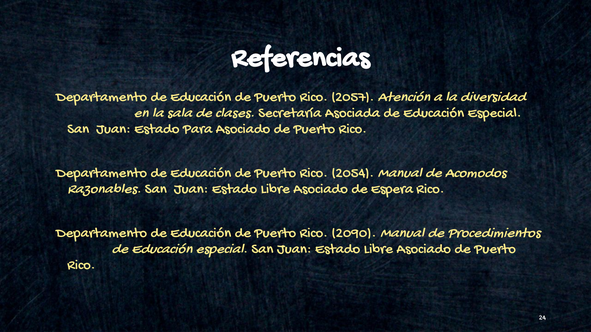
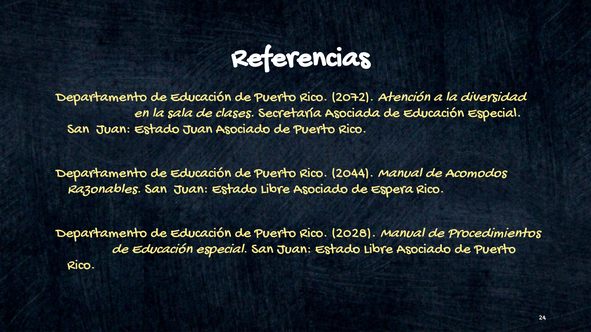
2057: 2057 -> 2072 (353, 96)
Estado Para: Para -> Juan (198, 128)
2054: 2054 -> 2044 (353, 172)
2090: 2090 -> 2028 (354, 232)
